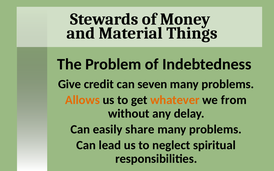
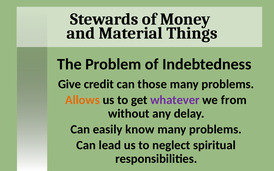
seven: seven -> those (152, 84)
whatever colour: orange -> purple (175, 100)
share: share -> know (140, 130)
